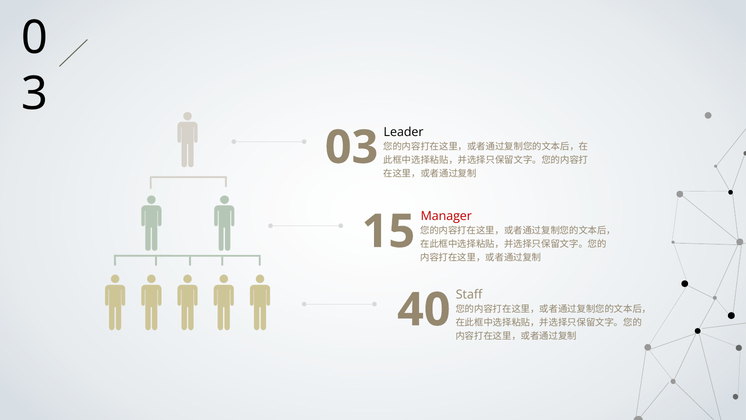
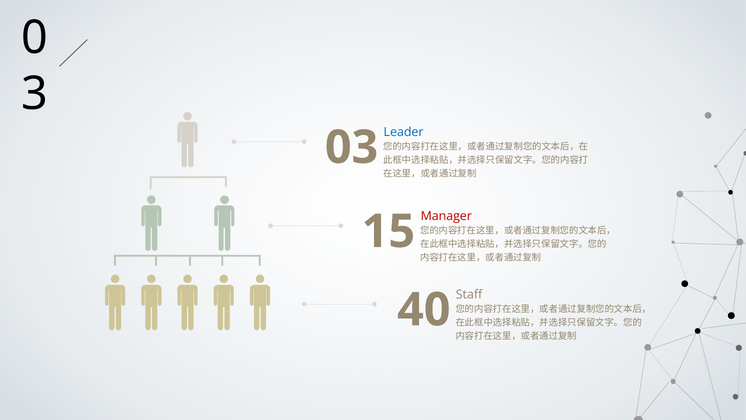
Leader colour: black -> blue (404, 132)
